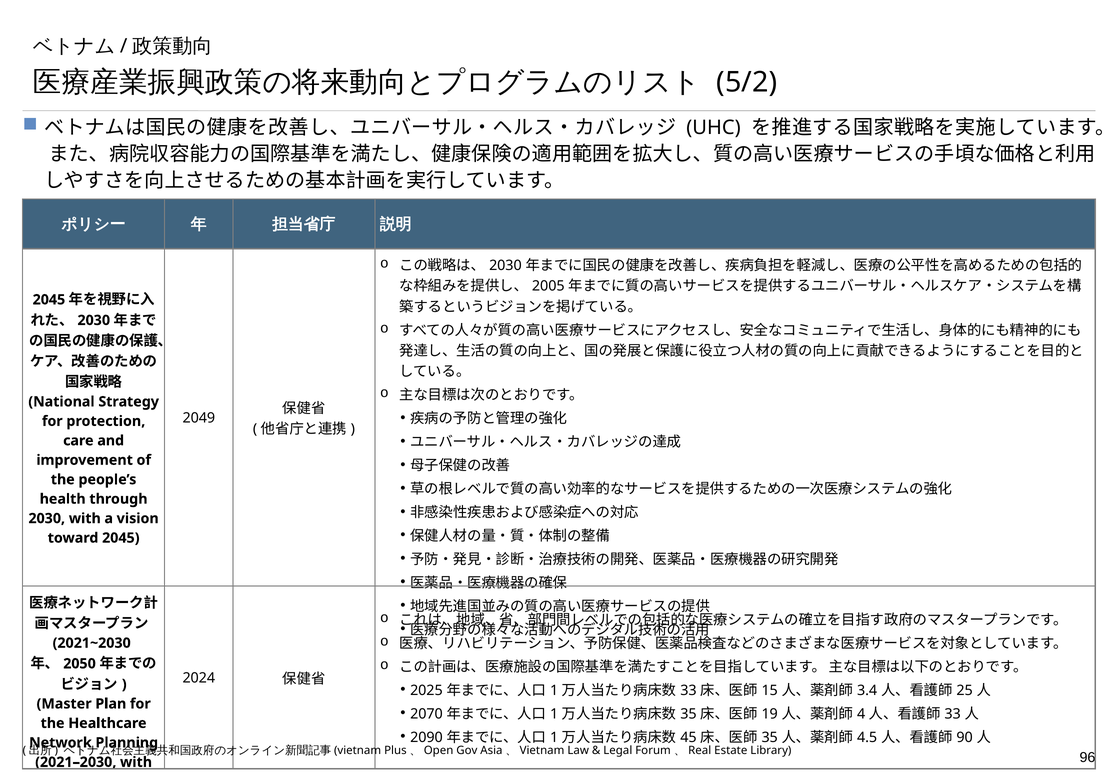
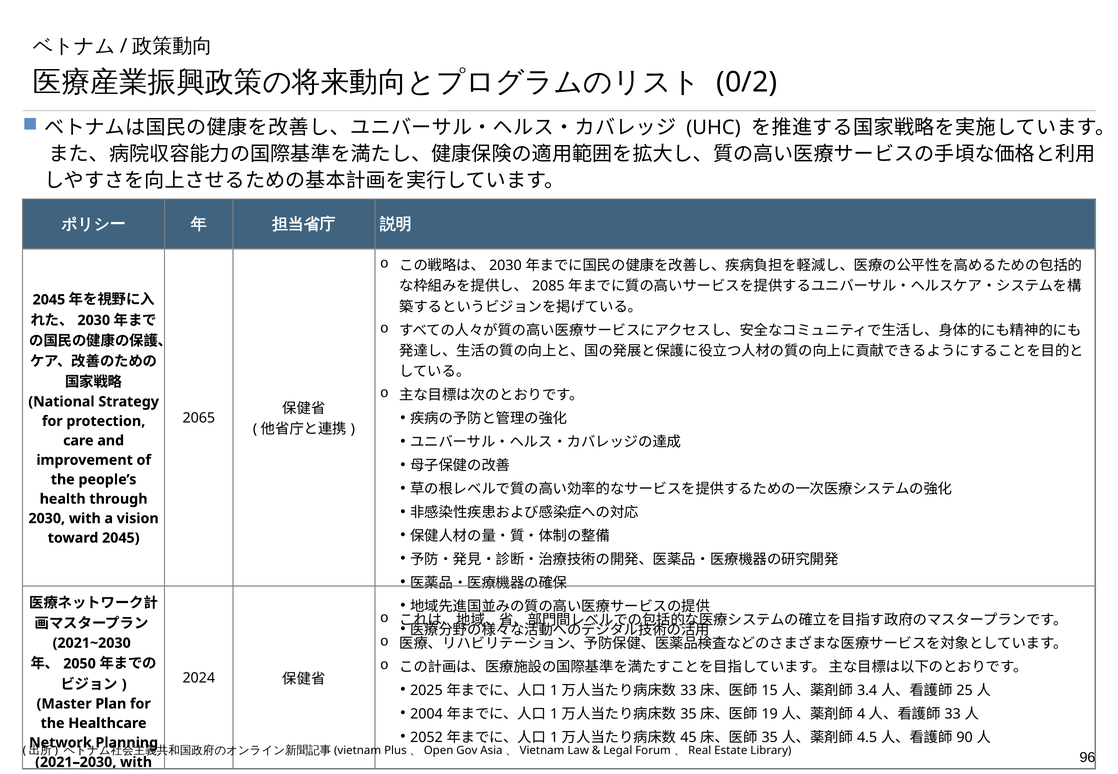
5/2: 5/2 -> 0/2 (747, 82)
2005: 2005 -> 2085 (548, 286)
2049: 2049 -> 2065 (199, 418)
2070: 2070 -> 2004 (426, 714)
2090: 2090 -> 2052 (426, 737)
